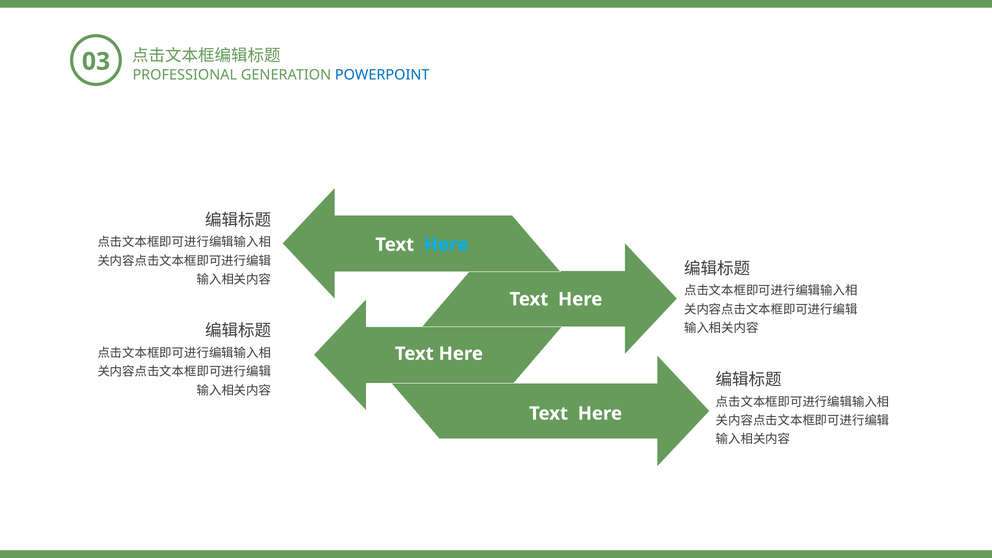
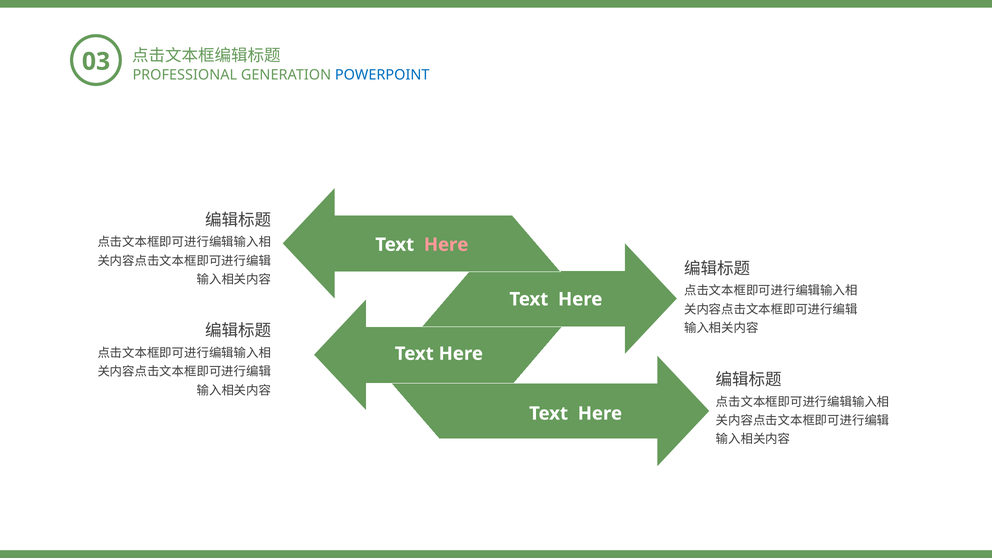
Here colour: light blue -> pink (446, 245)
